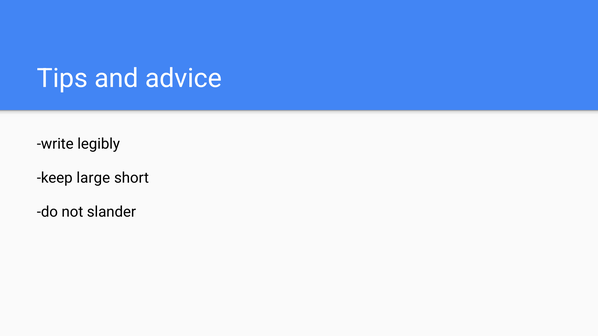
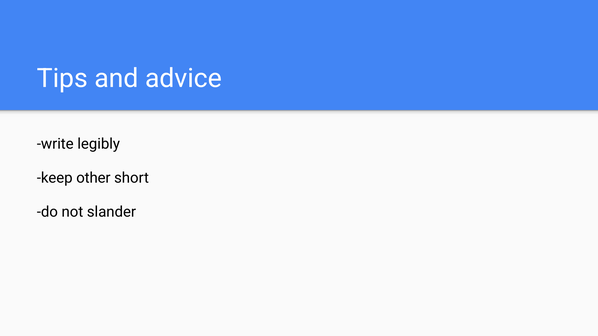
large: large -> other (93, 178)
